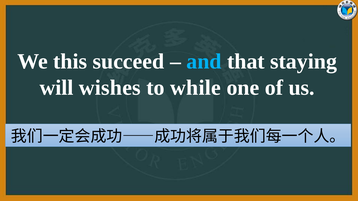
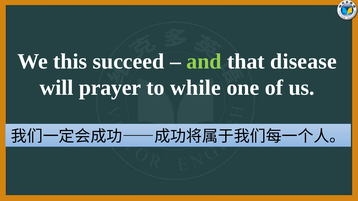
and colour: light blue -> light green (204, 62)
staying: staying -> disease (304, 62)
wishes: wishes -> prayer (110, 88)
